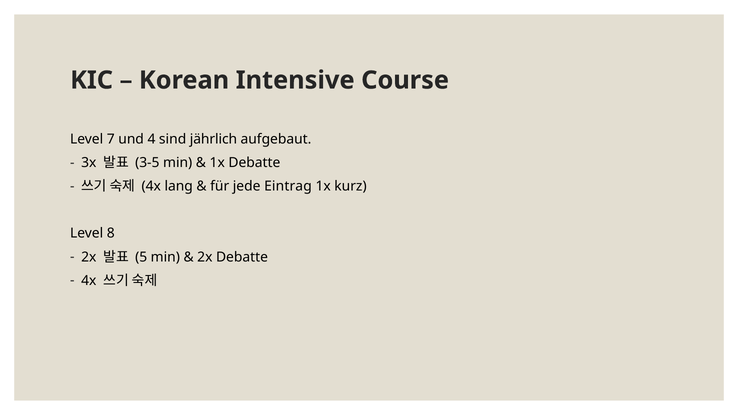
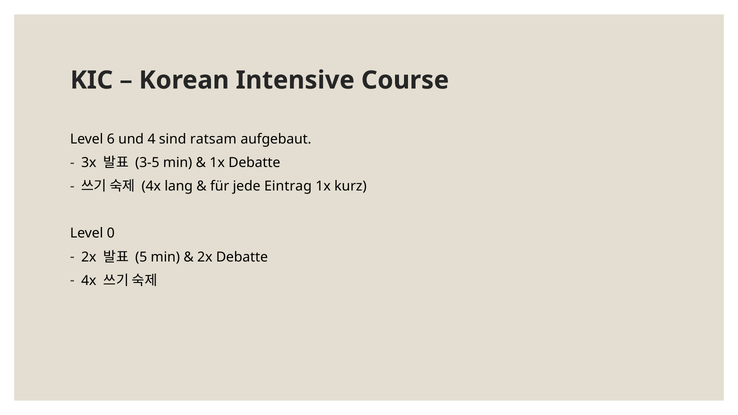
7: 7 -> 6 (111, 139)
jährlich: jährlich -> ratsam (213, 139)
8: 8 -> 0 (111, 233)
